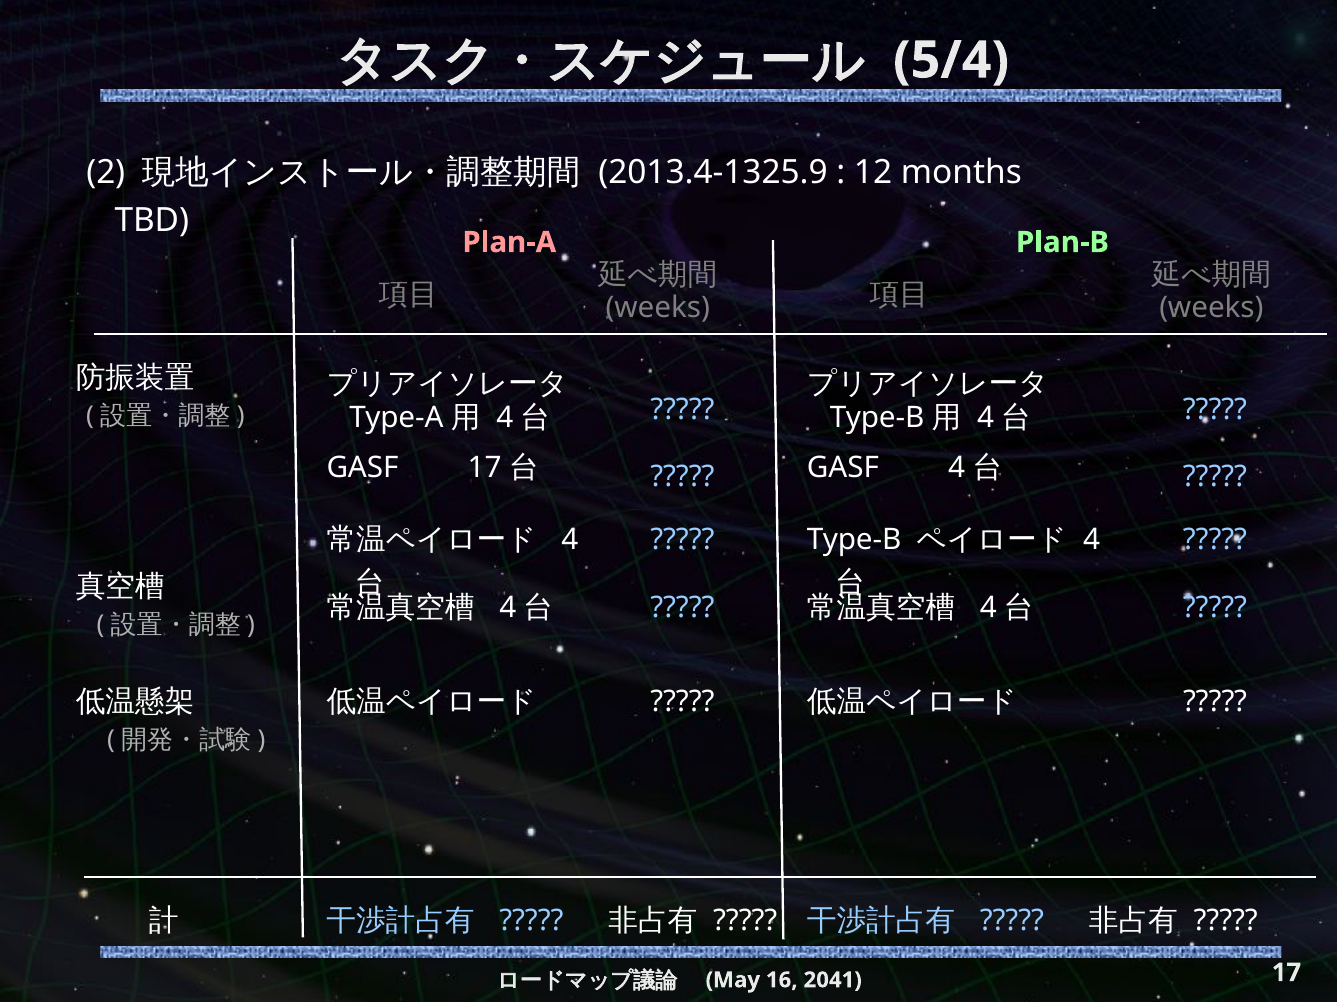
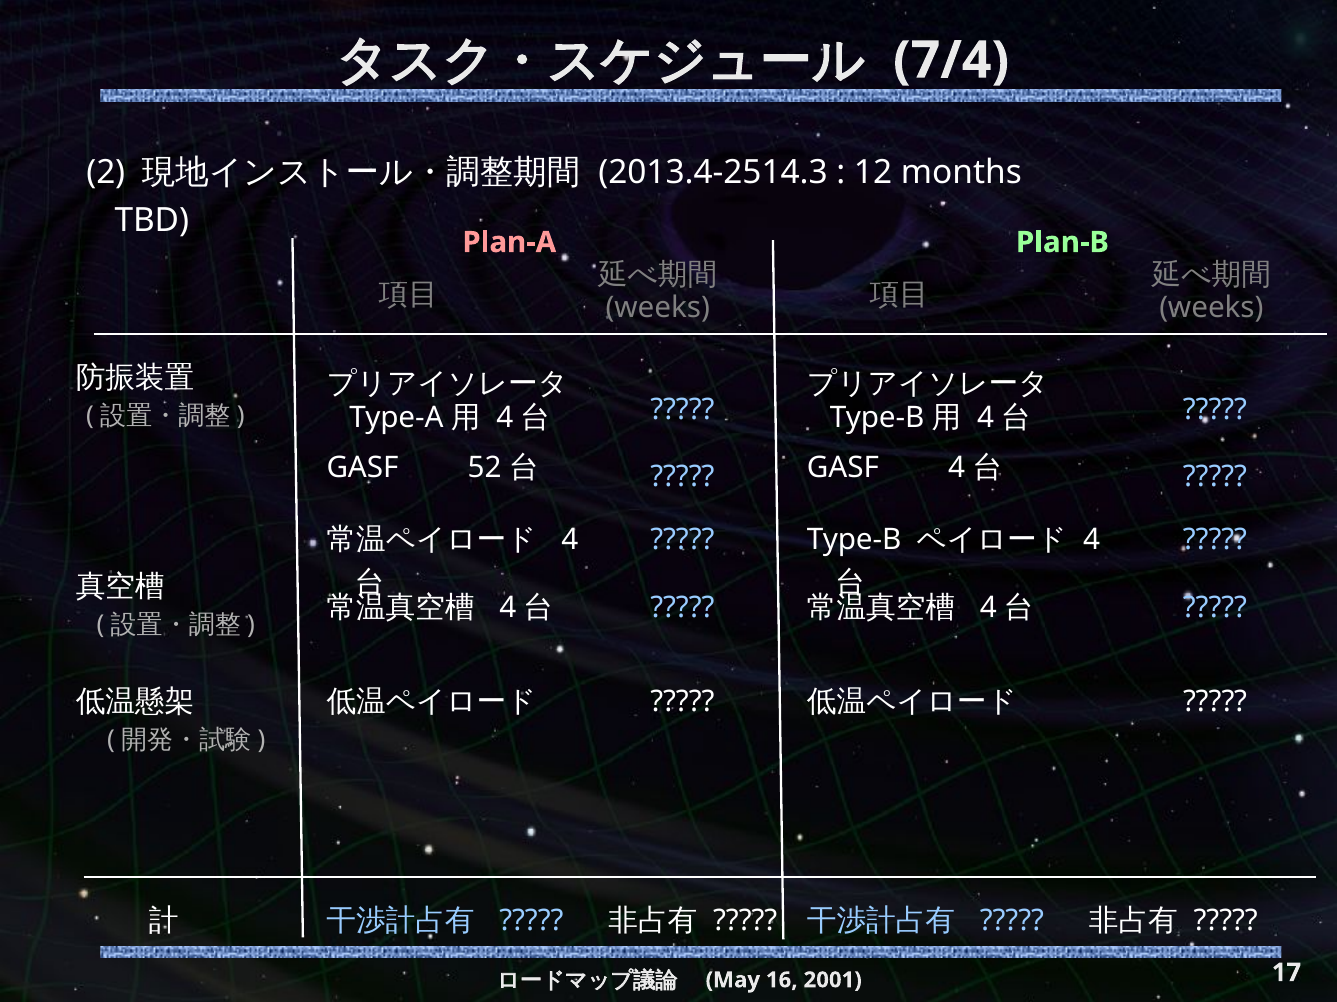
5/4: 5/4 -> 7/4 (951, 60)
2013.4-1325.9: 2013.4-1325.9 -> 2013.4-2514.3 (713, 173)
GASF 17: 17 -> 52 (485, 468)
2041: 2041 -> 2001 (833, 981)
